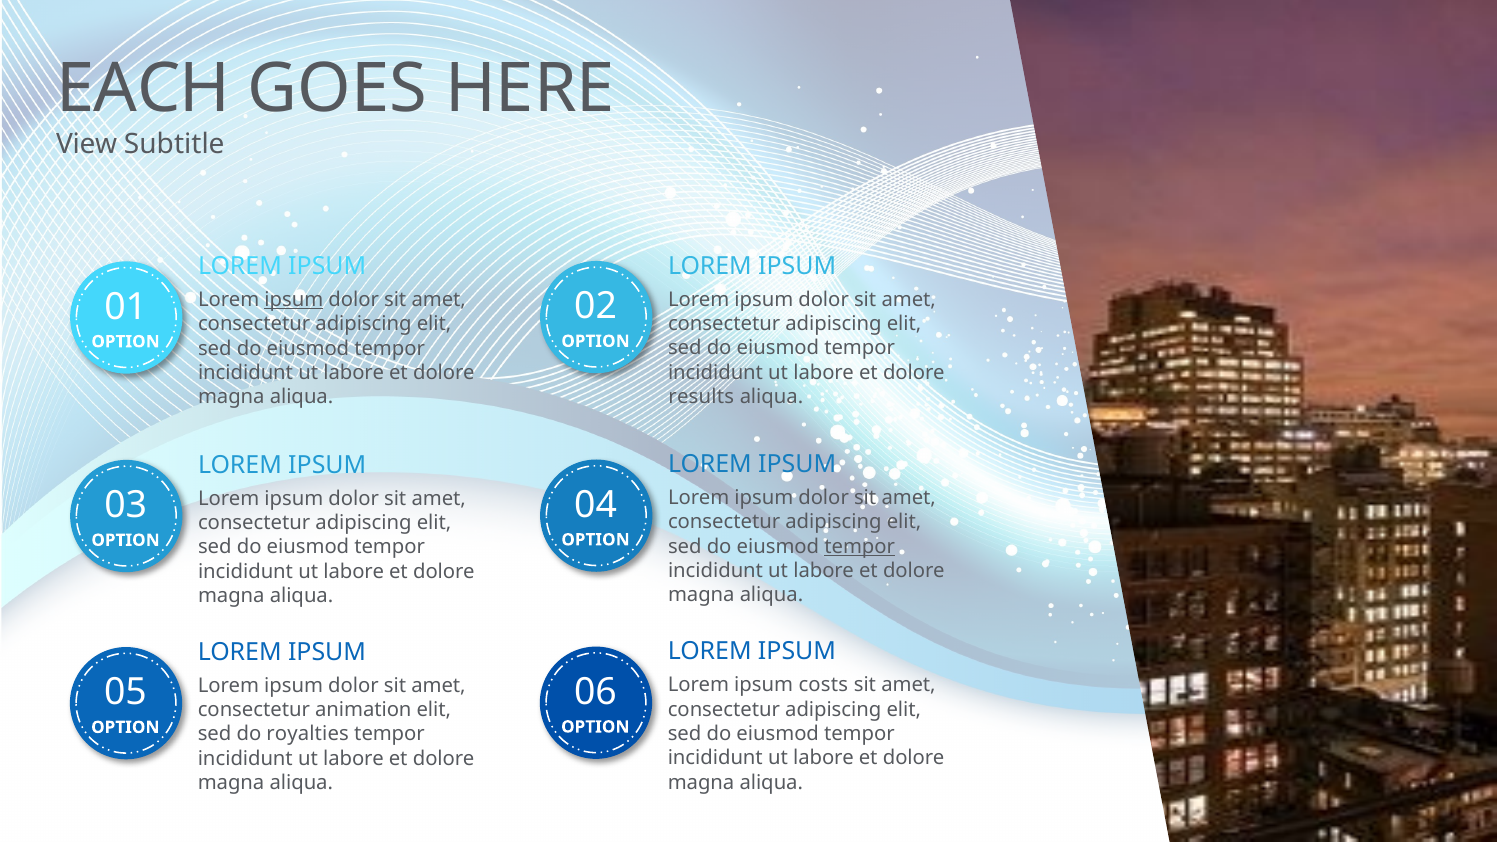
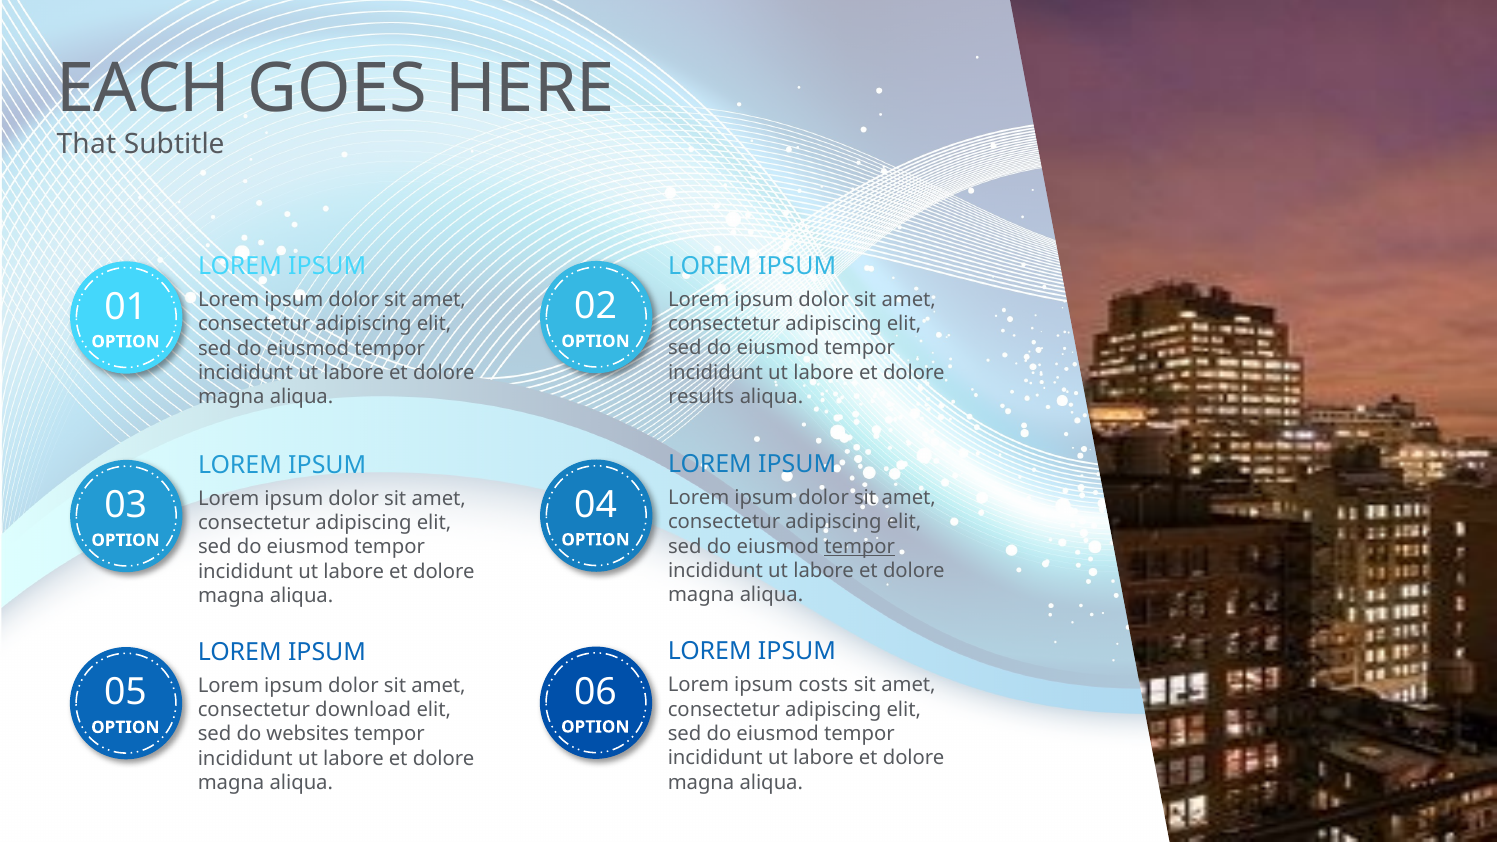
View: View -> That (86, 144)
ipsum underline: present -> none (294, 300)
animation: animation -> download (363, 710)
royalties: royalties -> websites (308, 734)
